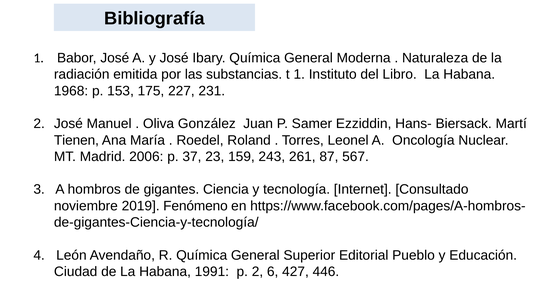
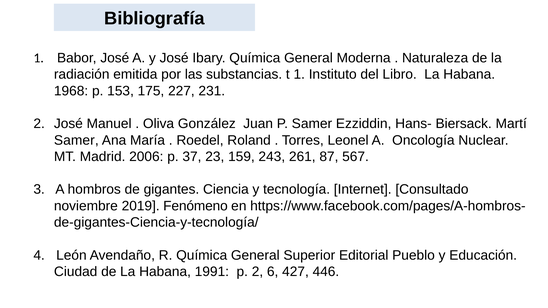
Tienen: Tienen -> Samer (76, 140)
